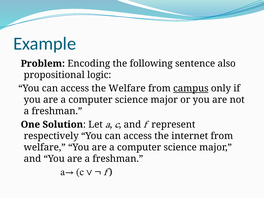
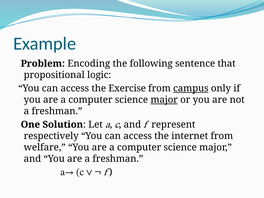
also: also -> that (227, 64)
the Welfare: Welfare -> Exercise (127, 88)
major underline: none -> present (164, 100)
